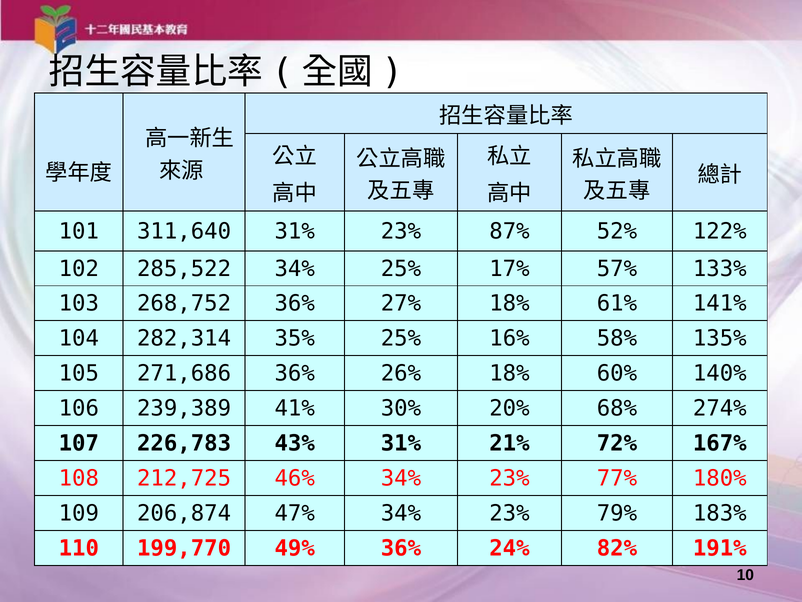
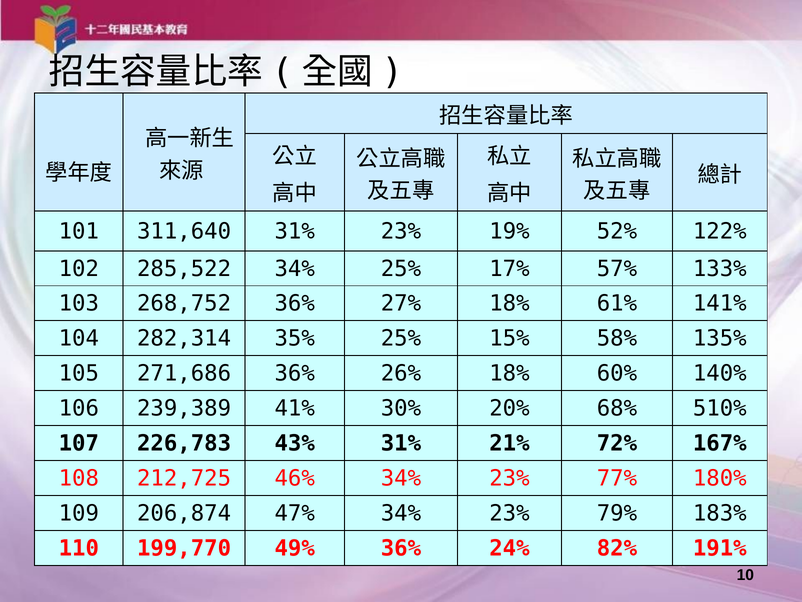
87%: 87% -> 19% (509, 231)
16%: 16% -> 15% (509, 338)
274%: 274% -> 510% (720, 408)
